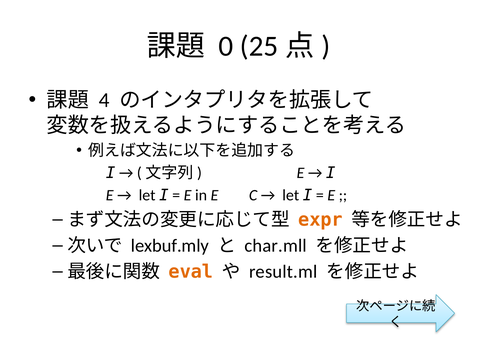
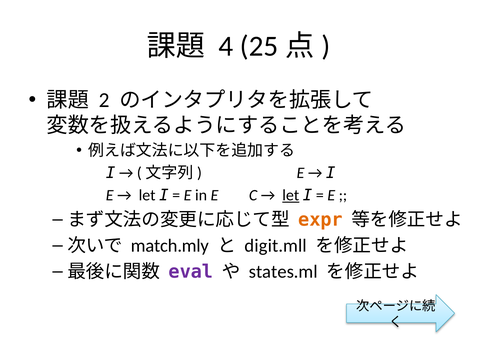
0: 0 -> 4 (226, 46)
4: 4 -> 2 (104, 100)
let underline: none -> present (291, 195)
lexbuf.mly: lexbuf.mly -> match.mly (170, 246)
char.mll: char.mll -> digit.mll (276, 246)
eval colour: orange -> purple (191, 272)
result.ml: result.ml -> states.ml (283, 272)
